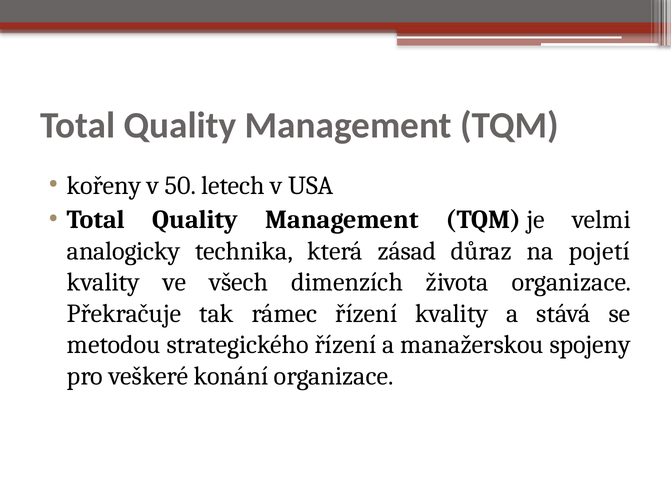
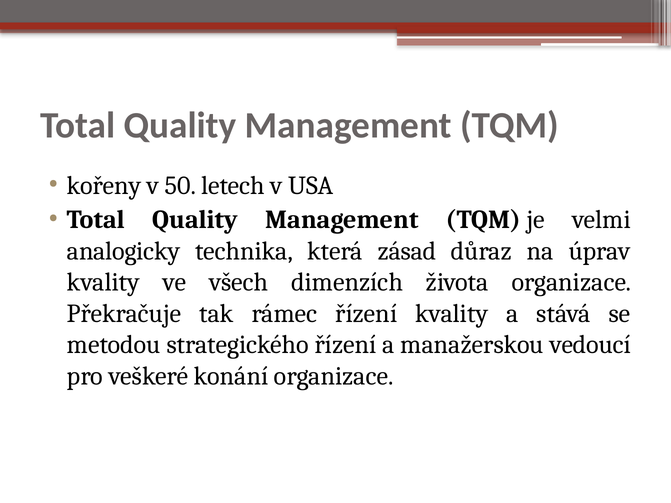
pojetí: pojetí -> úprav (600, 251)
spojeny: spojeny -> vedoucí (590, 345)
